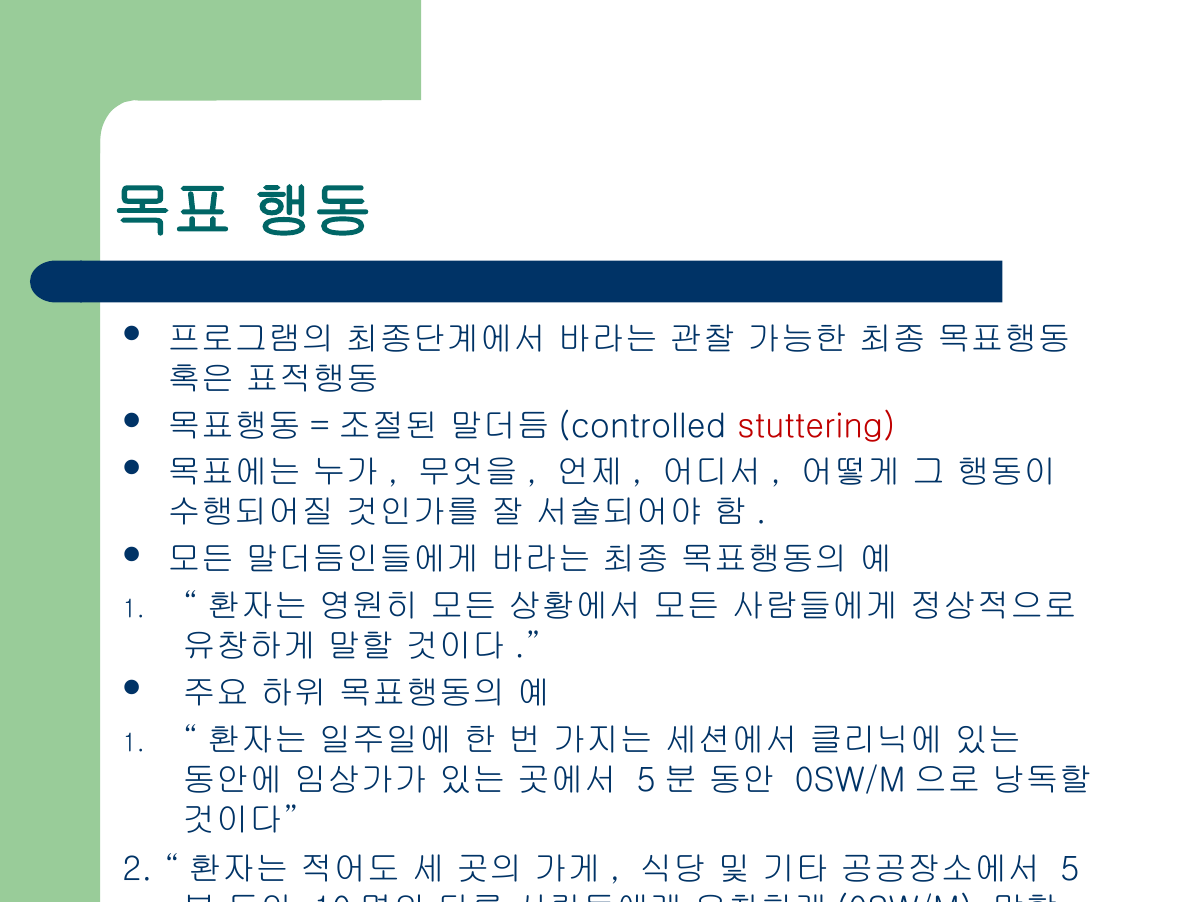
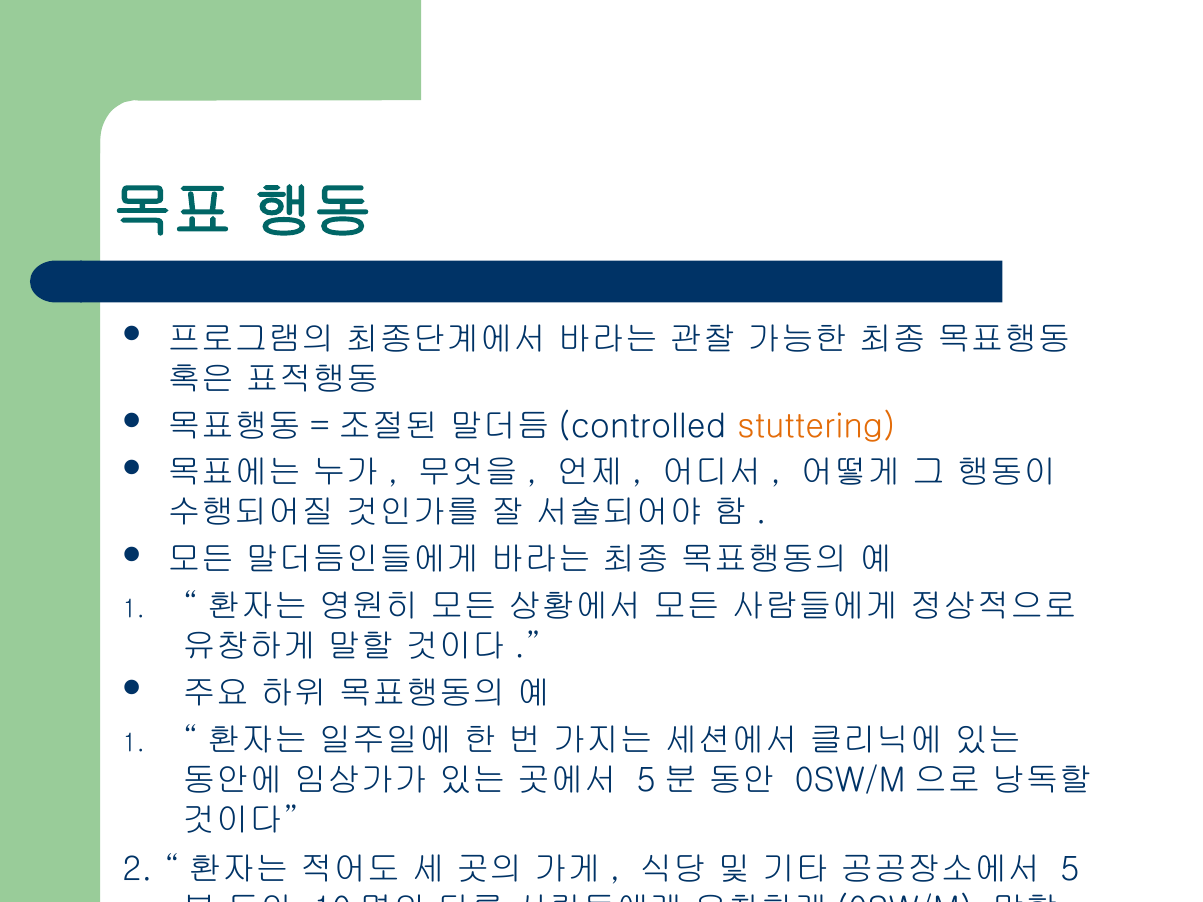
stuttering colour: red -> orange (817, 426)
